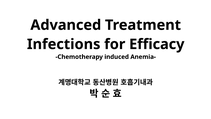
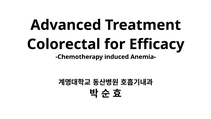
Infections: Infections -> Colorectal (64, 44)
